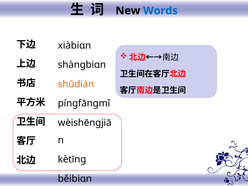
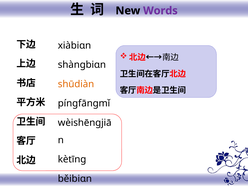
Words colour: blue -> purple (160, 11)
